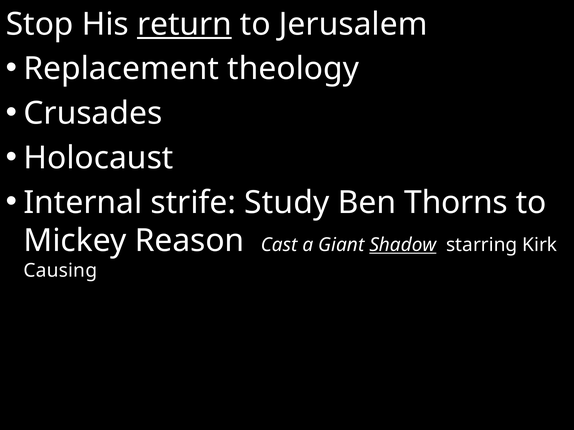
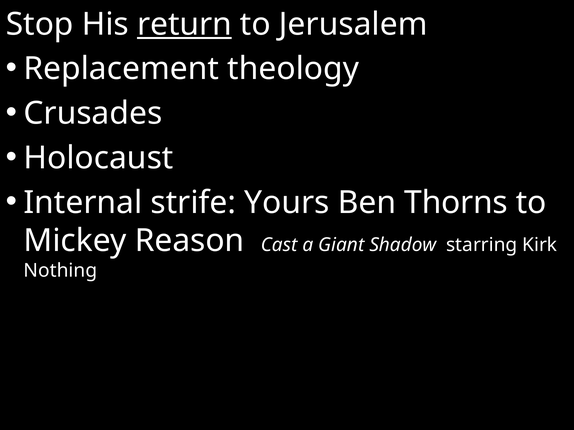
Study: Study -> Yours (287, 203)
Shadow underline: present -> none (403, 245)
Causing: Causing -> Nothing (60, 271)
